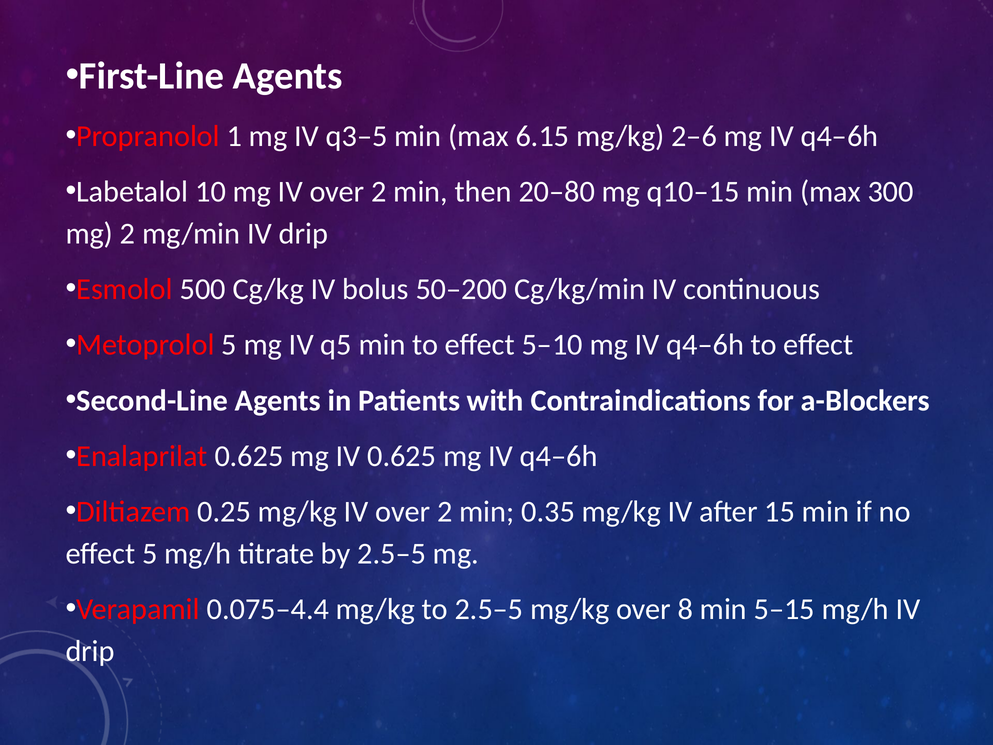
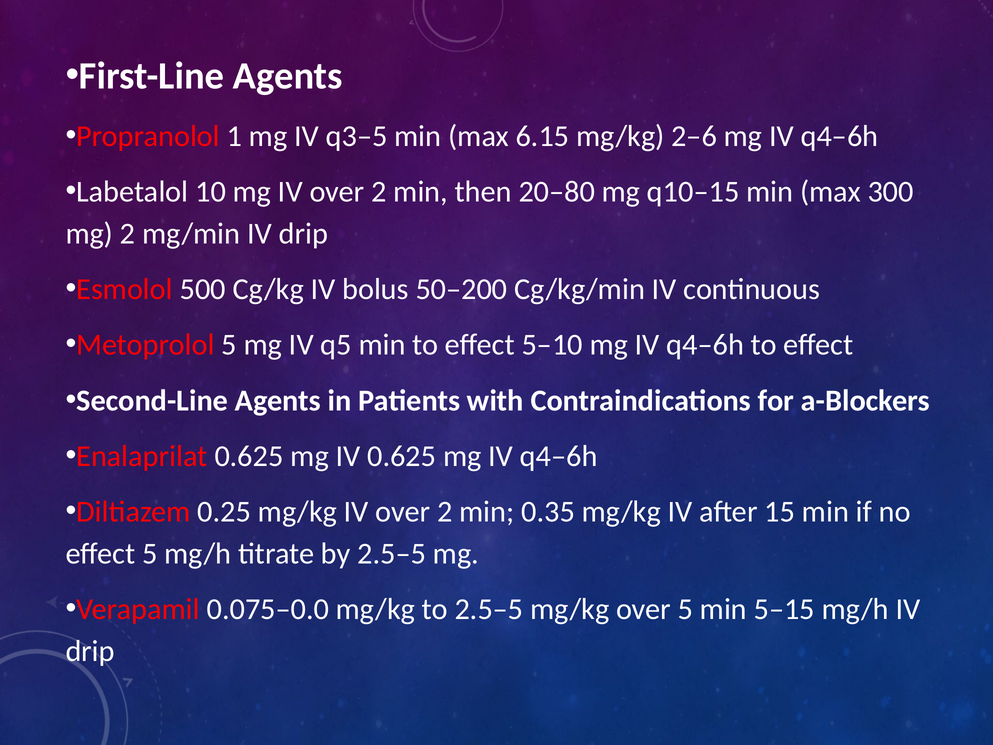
0.075–4.4: 0.075–4.4 -> 0.075–0.0 (268, 609)
over 8: 8 -> 5 (685, 609)
